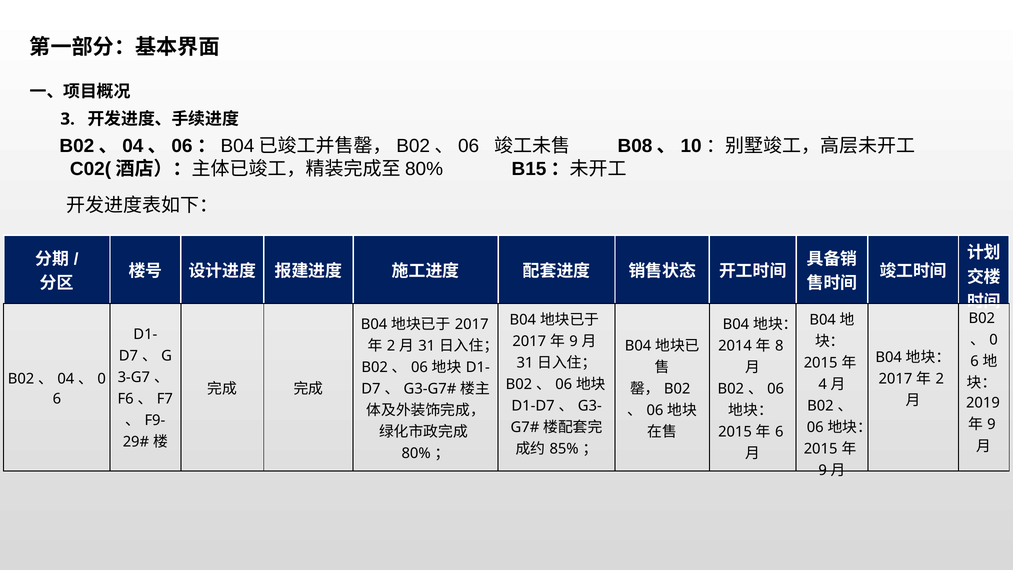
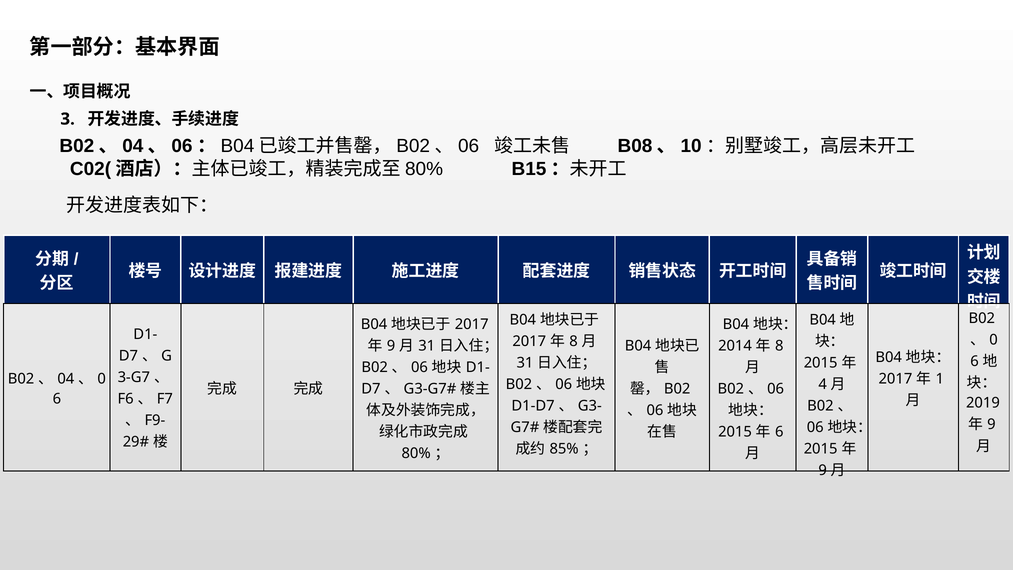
9: 9 -> 8 (574, 341)
2: 2 -> 9 (391, 346)
2: 2 -> 1 (940, 379)
